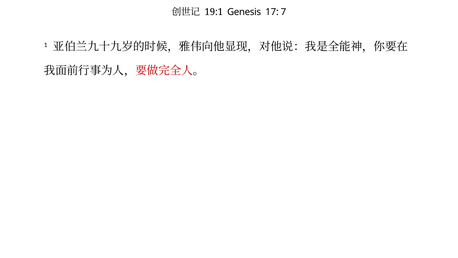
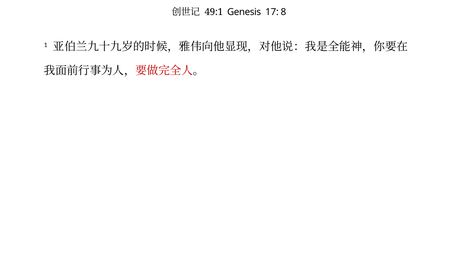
19:1: 19:1 -> 49:1 (214, 12)
7: 7 -> 8 (283, 12)
